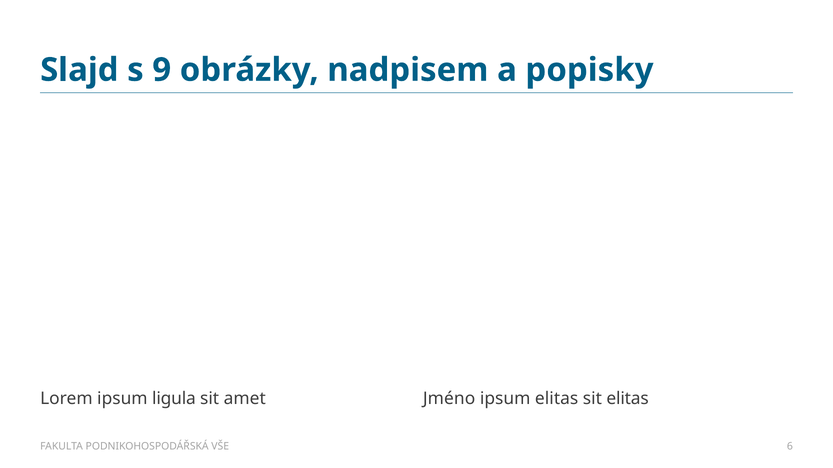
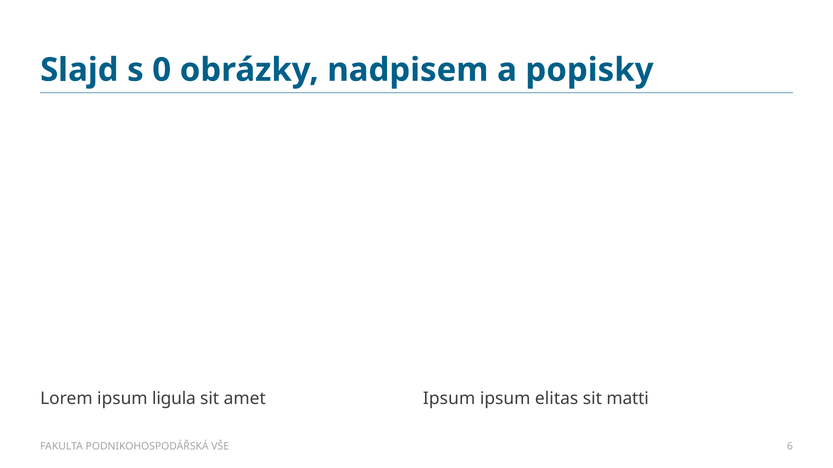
9: 9 -> 0 (162, 70)
amet Jméno: Jméno -> Ipsum (449, 399)
sit elitas: elitas -> matti (628, 399)
